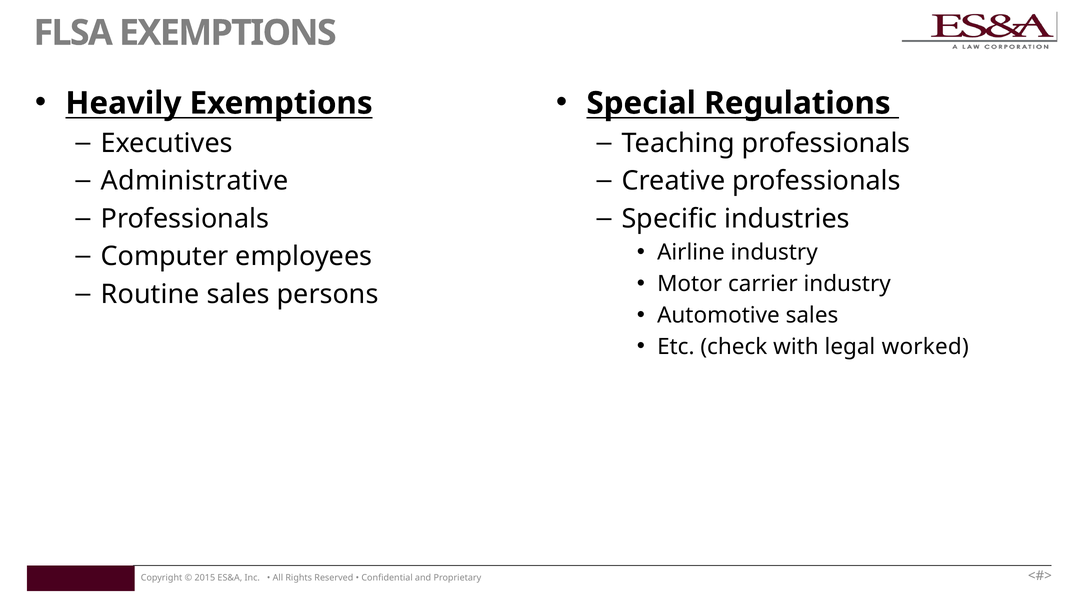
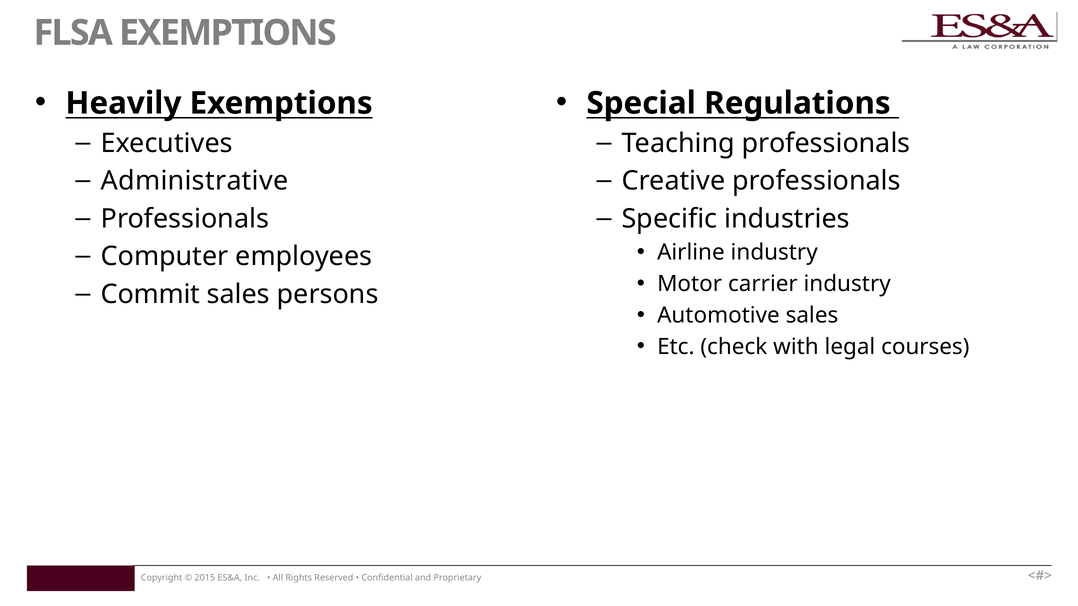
Routine: Routine -> Commit (150, 294)
worked: worked -> courses (925, 347)
